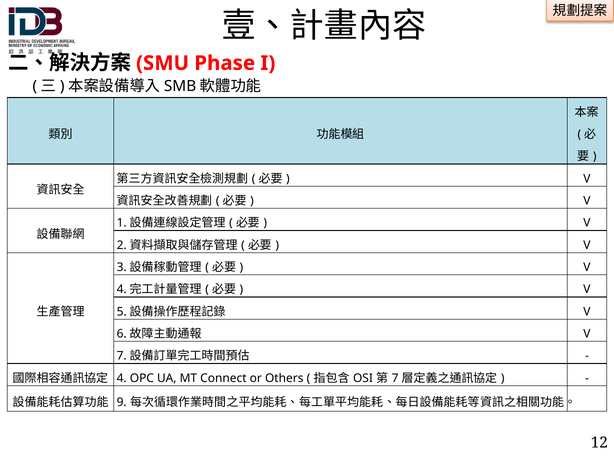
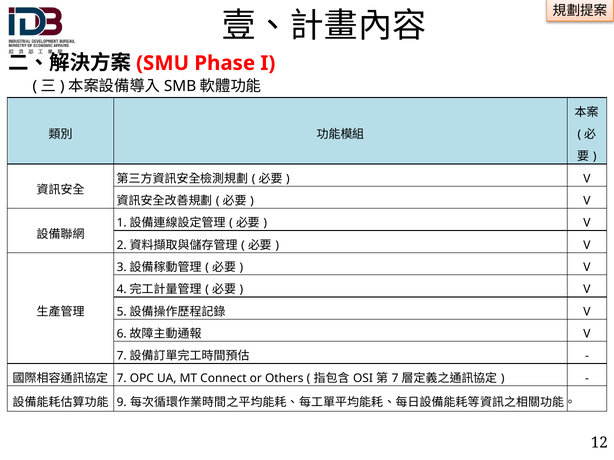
4: 4 -> 7 (122, 379)
